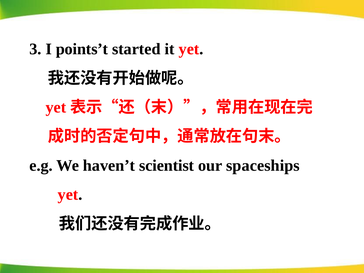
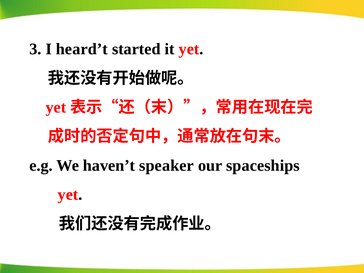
points’t: points’t -> heard’t (82, 49)
scientist: scientist -> speaker (167, 166)
